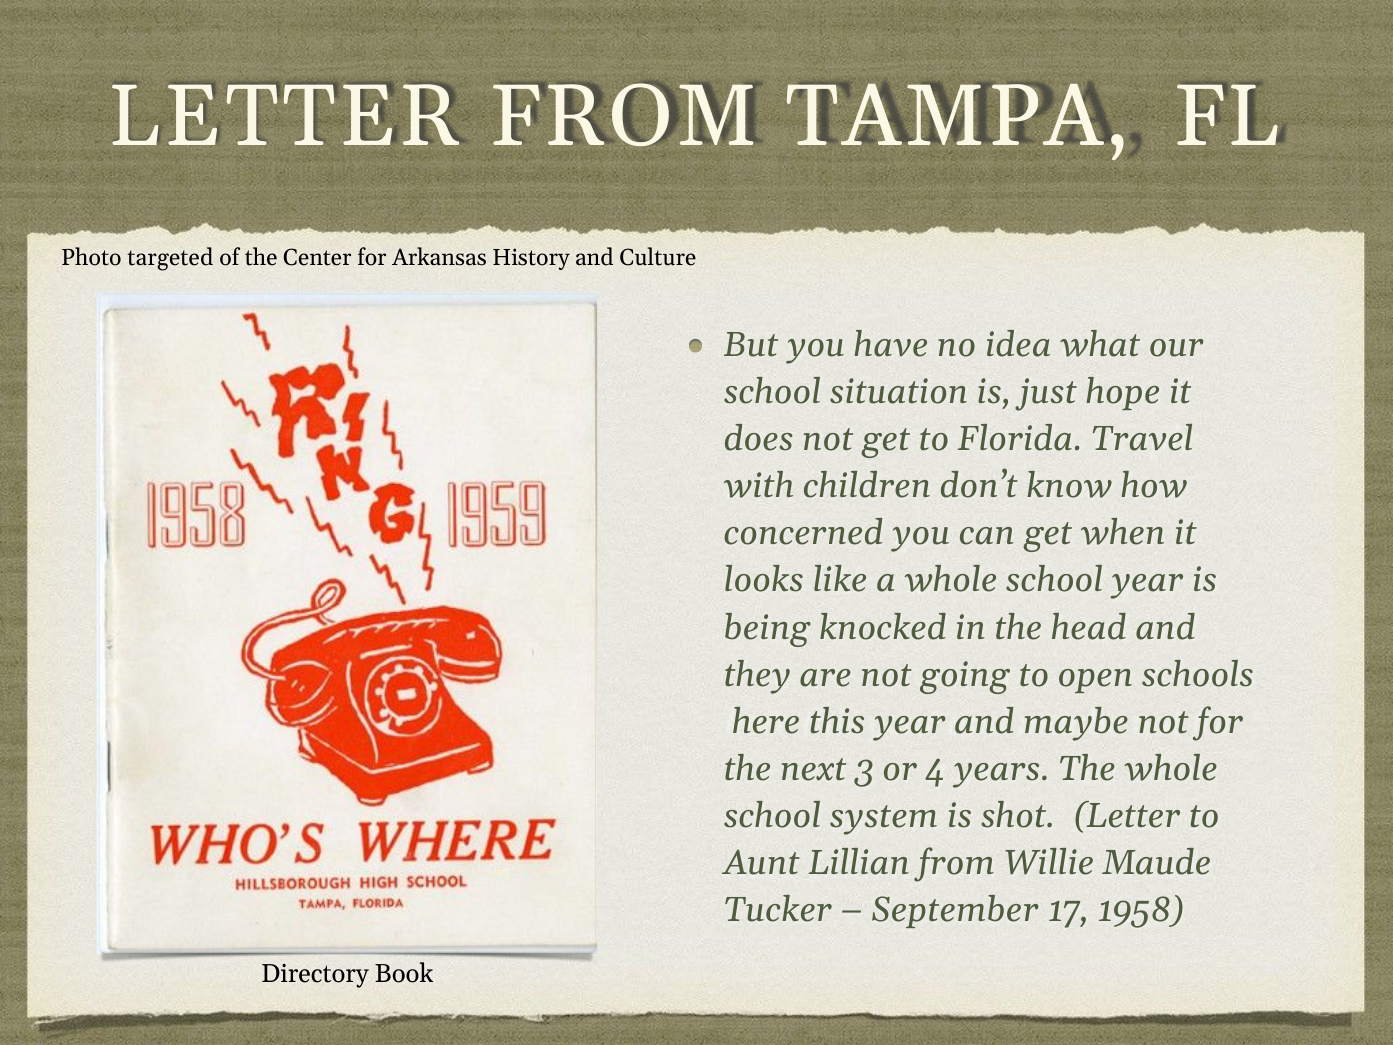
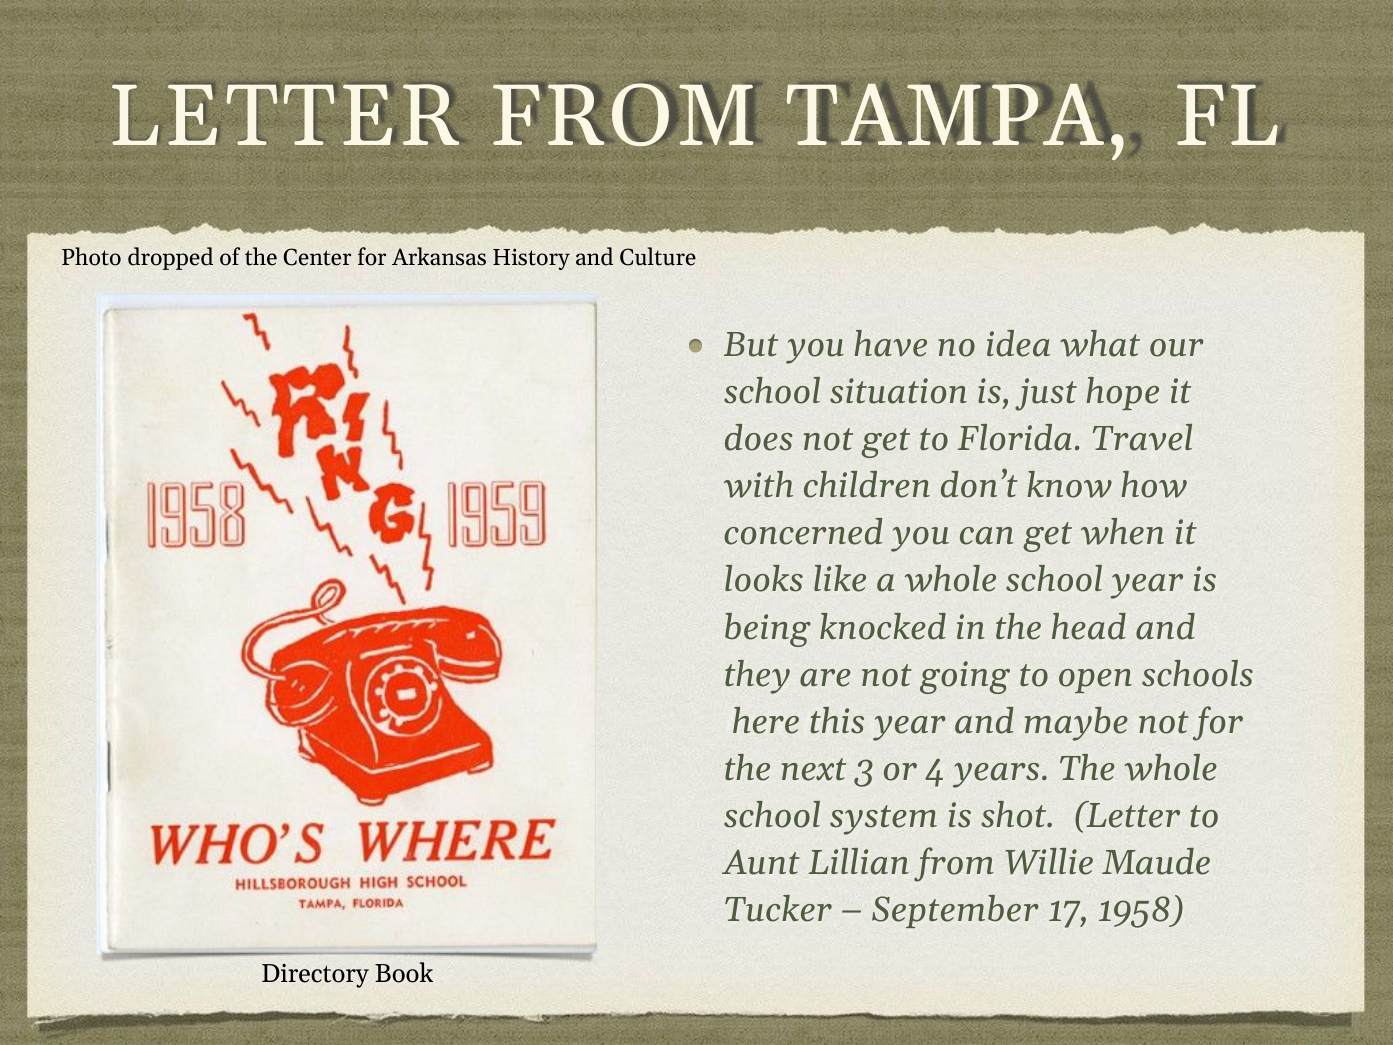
targeted: targeted -> dropped (170, 258)
